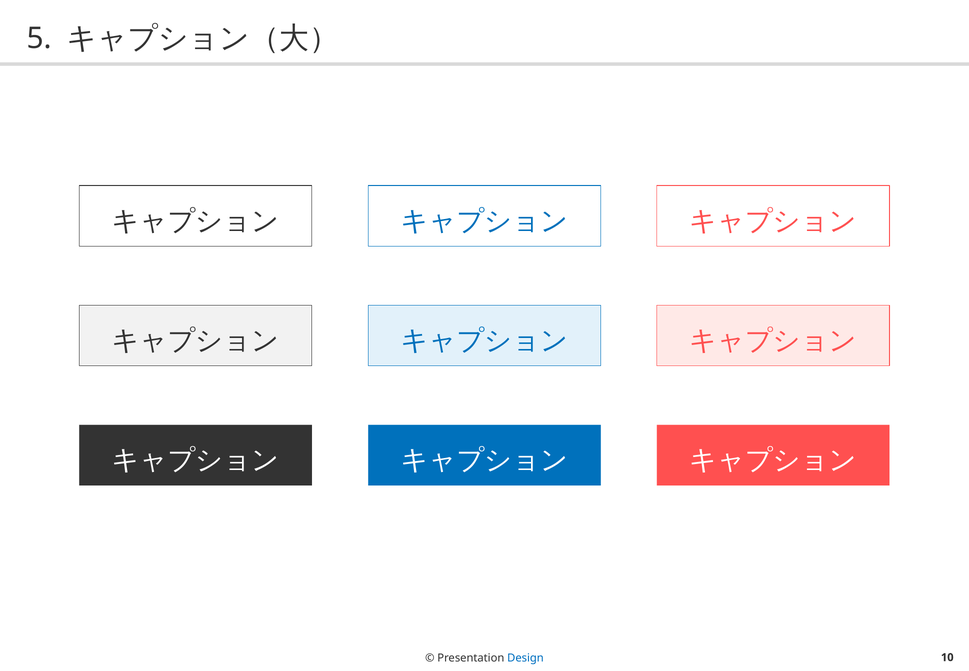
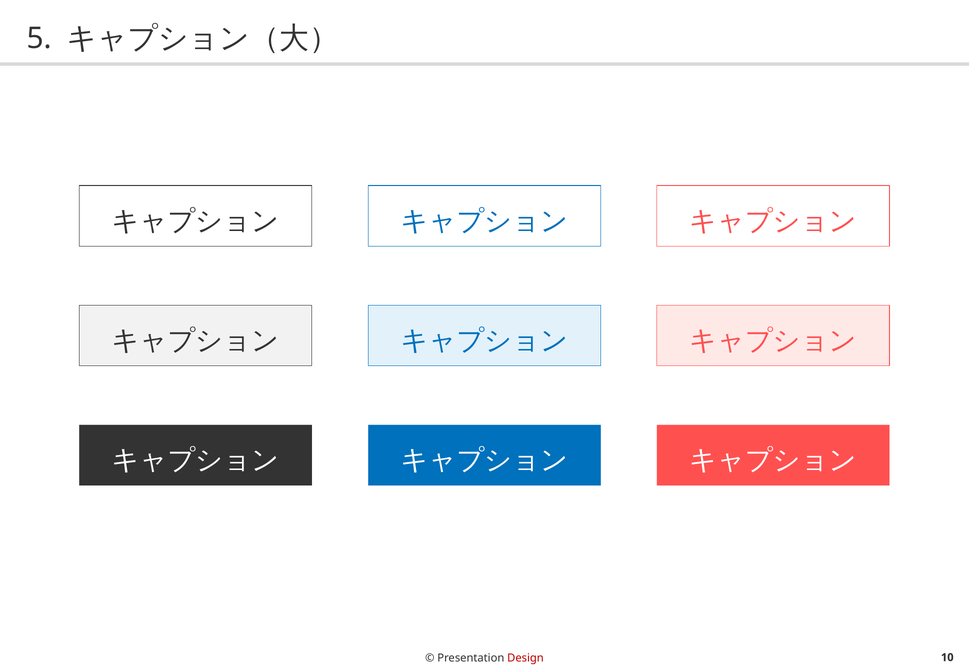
Design colour: blue -> red (525, 658)
